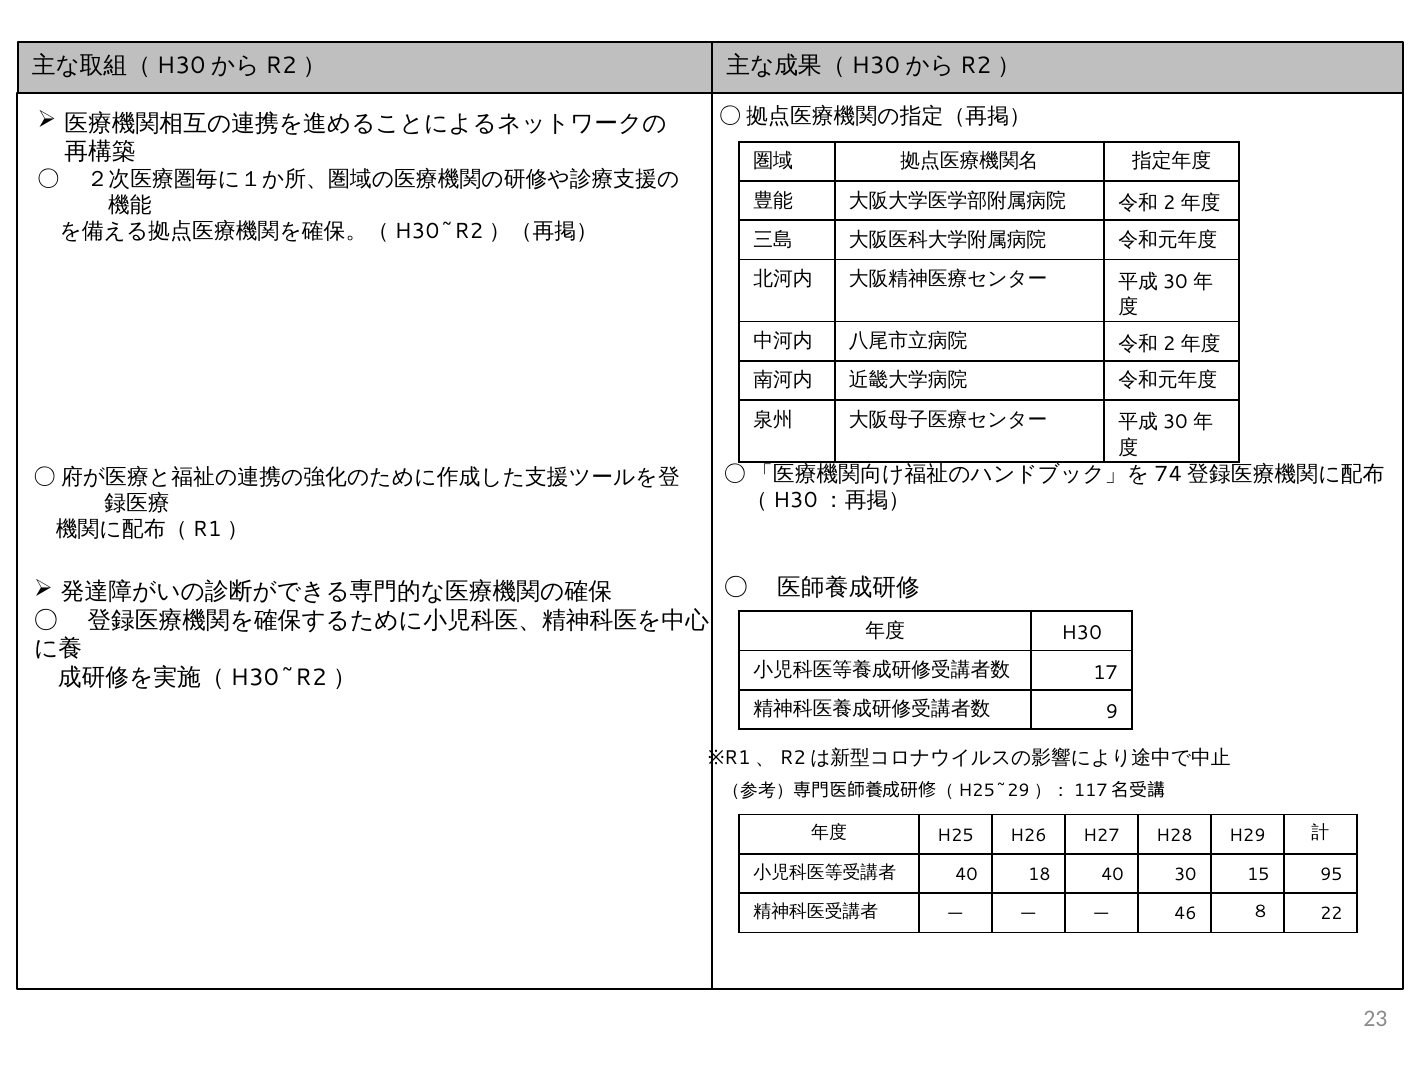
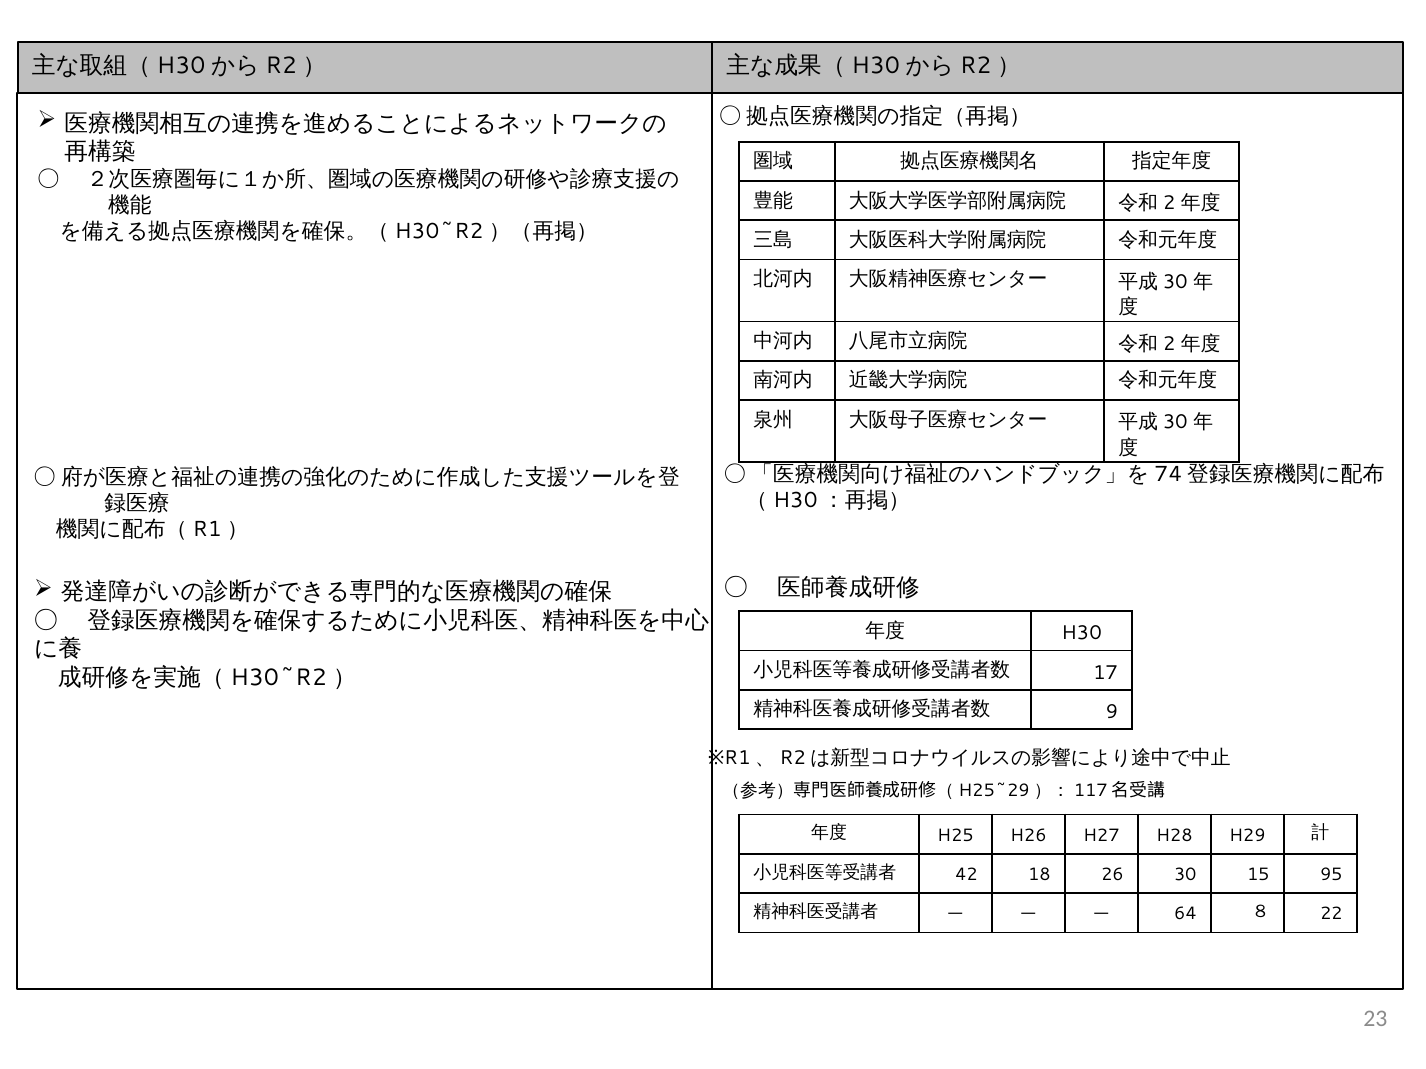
40: 40 -> 42 (966, 875)
18 40: 40 -> 26 (1112, 875)
46: 46 -> 64 (1185, 914)
